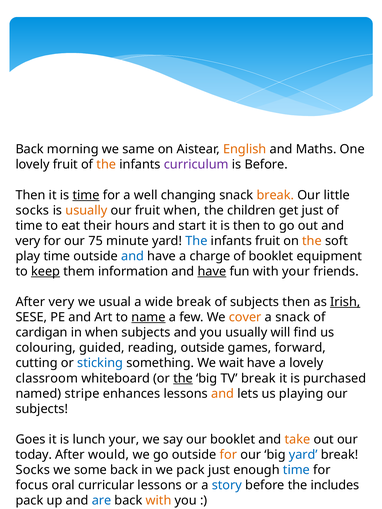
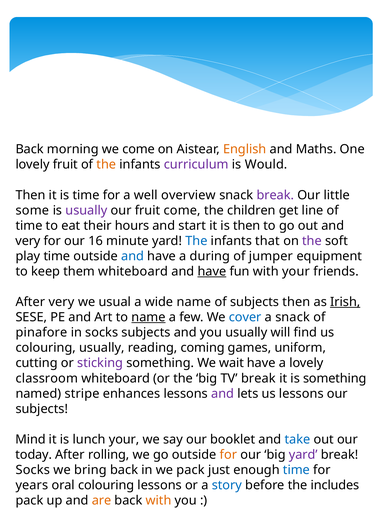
we same: same -> come (139, 149)
is Before: Before -> Would (266, 165)
time underline: present -> none (86, 195)
changing: changing -> overview (188, 195)
break colour: orange -> purple (275, 195)
socks: socks -> some (32, 210)
usually colour: orange -> purple (86, 210)
fruit when: when -> come (182, 210)
get just: just -> line (313, 210)
75: 75 -> 16 (96, 241)
infants fruit: fruit -> that (268, 241)
the colour: orange -> purple (312, 241)
charge: charge -> during (210, 256)
of booklet: booklet -> jumper (271, 256)
keep underline: present -> none (46, 272)
them information: information -> whiteboard (133, 272)
wide break: break -> name (194, 302)
cover colour: orange -> blue (245, 317)
cardigan: cardigan -> pinafore (41, 333)
in when: when -> socks (102, 333)
colouring guided: guided -> usually (102, 348)
reading outside: outside -> coming (203, 348)
forward: forward -> uniform (300, 348)
sticking colour: blue -> purple (100, 363)
the underline: present -> none (183, 379)
is purchased: purchased -> something (335, 379)
and colour: orange -> purple (223, 394)
us playing: playing -> lessons (301, 394)
Goes: Goes -> Mind (31, 440)
take colour: orange -> blue (297, 440)
would: would -> rolling (109, 455)
yard colour: blue -> purple (303, 455)
some: some -> bring (90, 470)
focus: focus -> years (32, 486)
oral curricular: curricular -> colouring (106, 486)
are colour: blue -> orange (102, 501)
